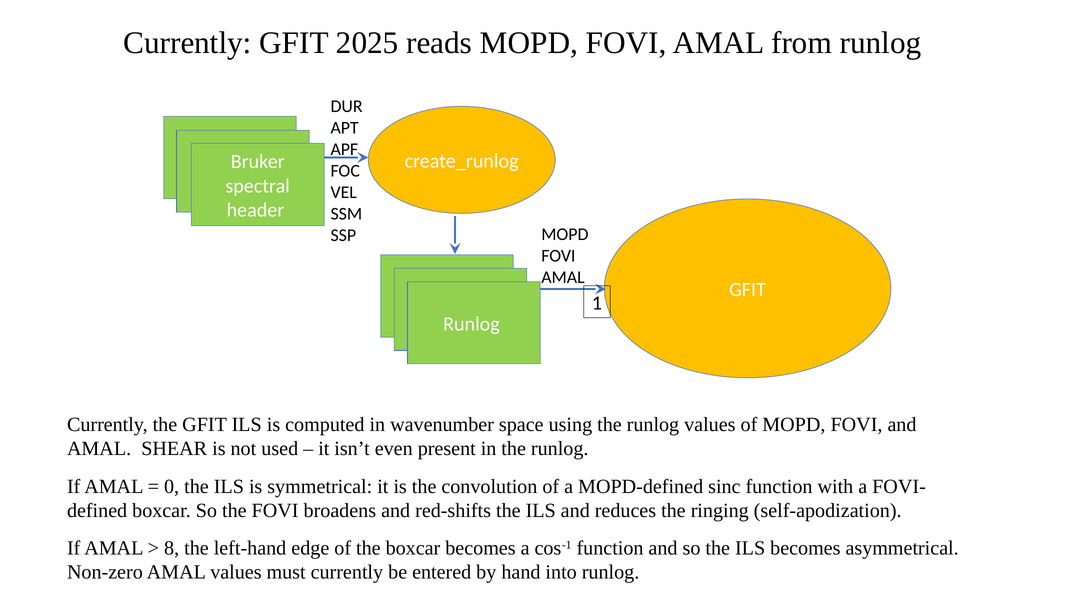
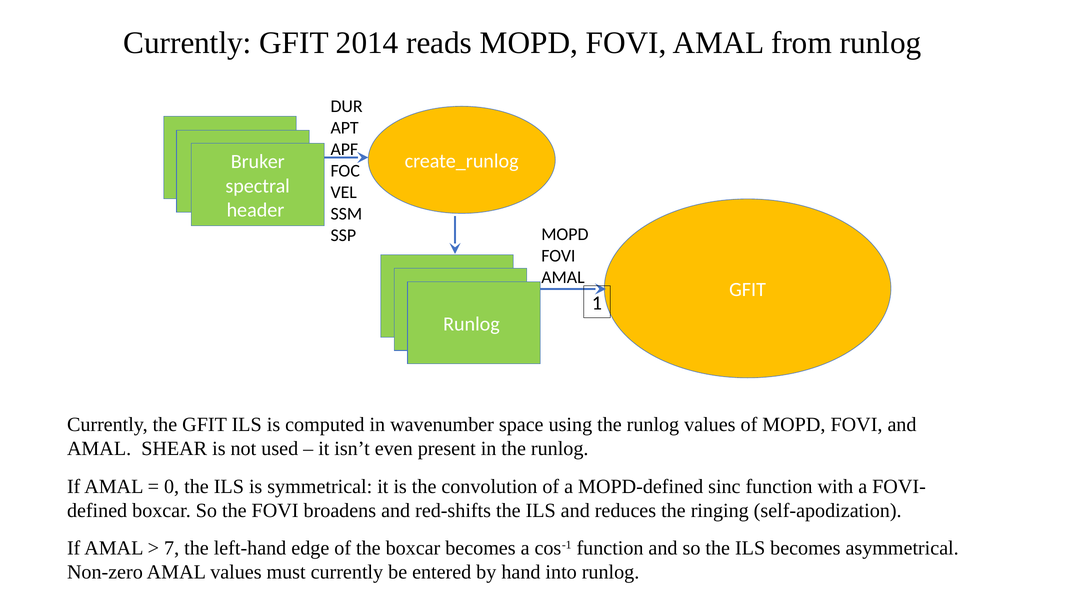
2025: 2025 -> 2014 (367, 43)
8: 8 -> 7 (172, 548)
